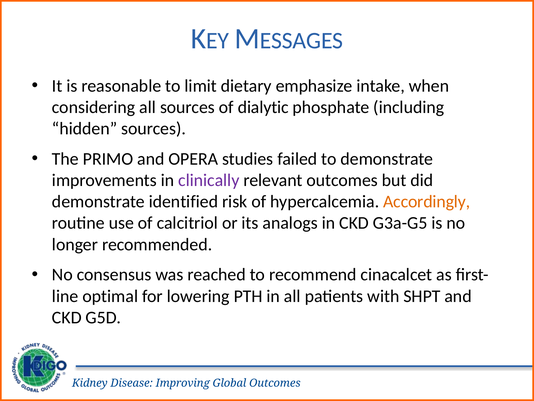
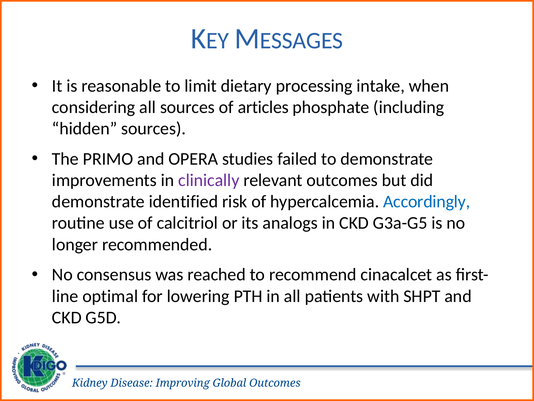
emphasize: emphasize -> processing (314, 86)
dialytic: dialytic -> articles (263, 107)
Accordingly colour: orange -> blue (427, 201)
